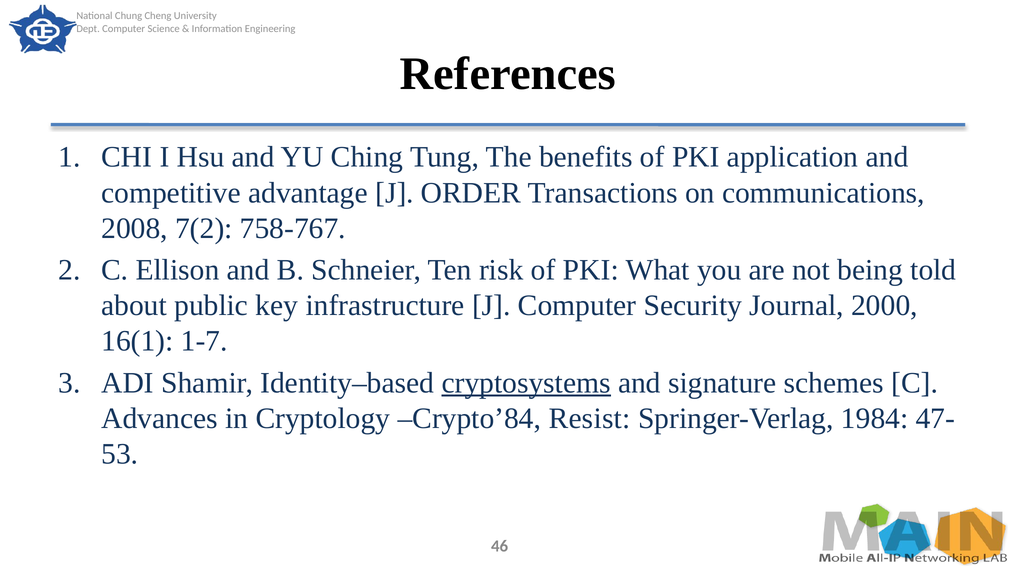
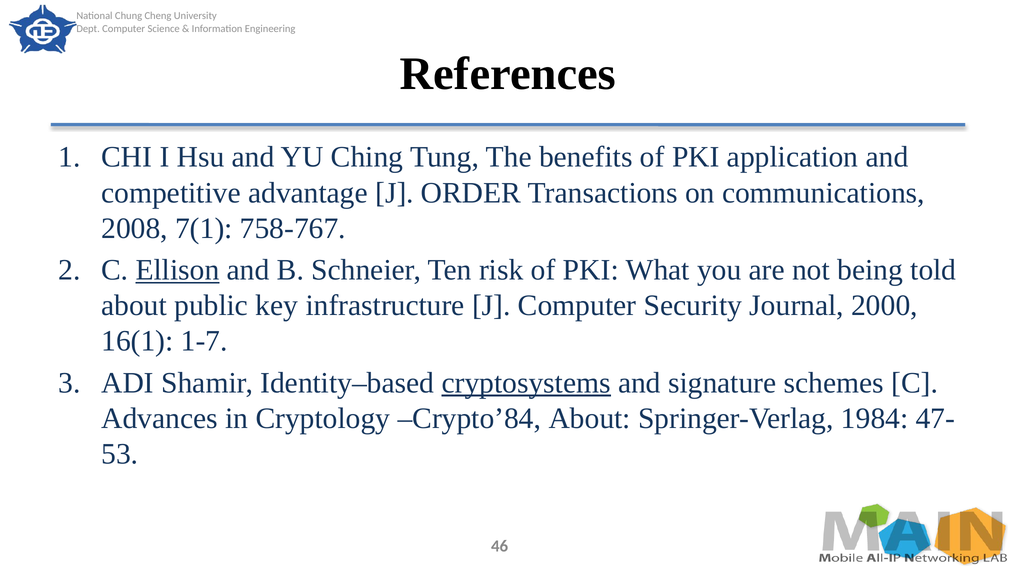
7(2: 7(2 -> 7(1 (204, 228)
Ellison underline: none -> present (178, 270)
Crypto’84 Resist: Resist -> About (590, 418)
